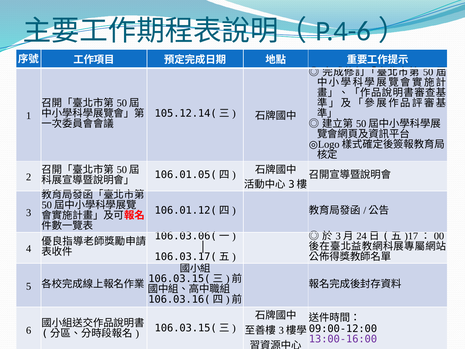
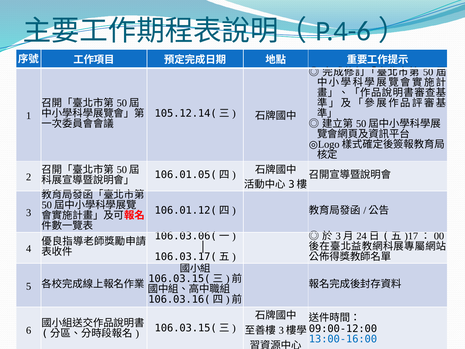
13:00-16:00 colour: purple -> blue (343, 339)
